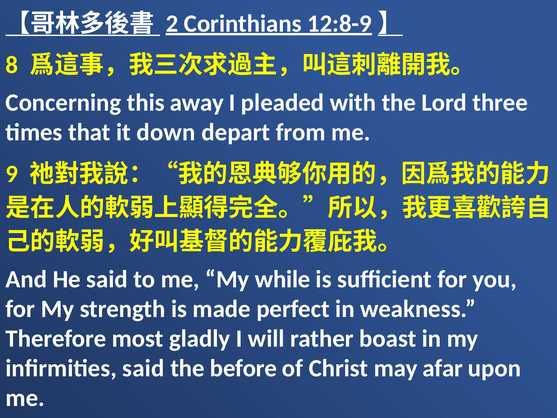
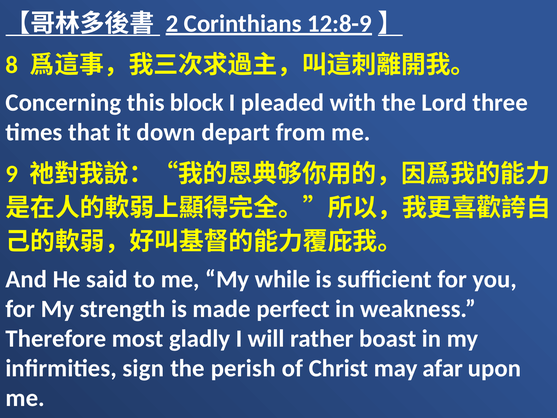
away: away -> block (197, 103)
infirmities said: said -> sign (143, 368)
before: before -> perish (243, 368)
